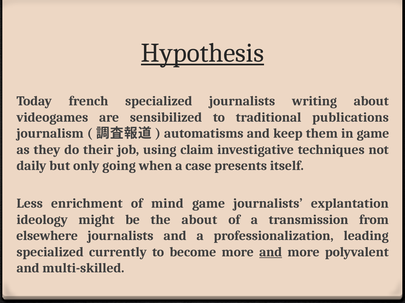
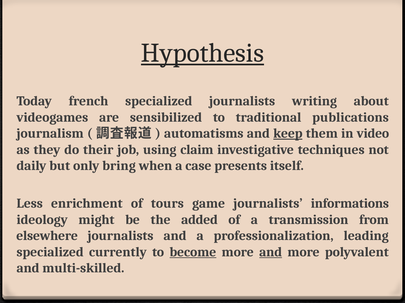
keep underline: none -> present (288, 134)
in game: game -> video (373, 134)
going: going -> bring (119, 166)
mind: mind -> tours (167, 204)
explantation: explantation -> informations (350, 204)
the about: about -> added (200, 220)
become underline: none -> present (193, 253)
